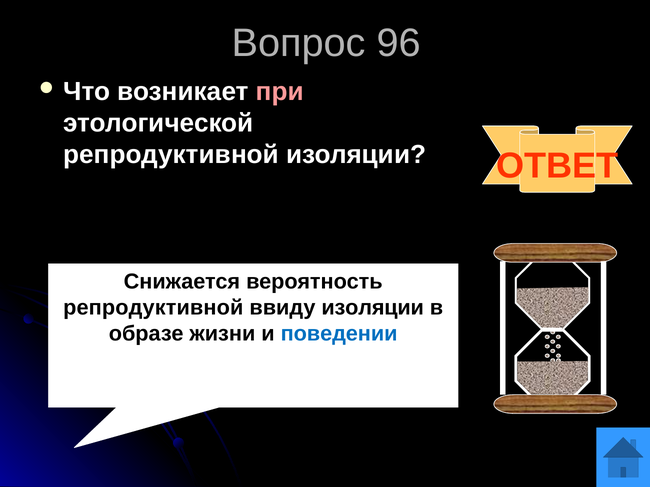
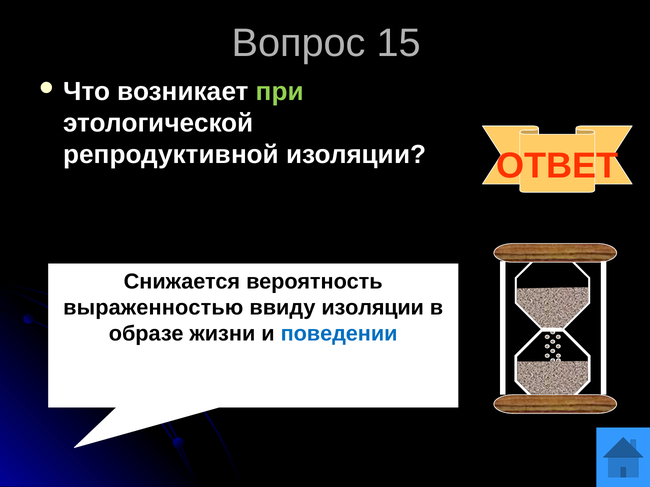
96: 96 -> 15 (399, 43)
при colour: pink -> light green (280, 92)
репродуктивной: репродуктивной -> выраженностью (153, 308)
